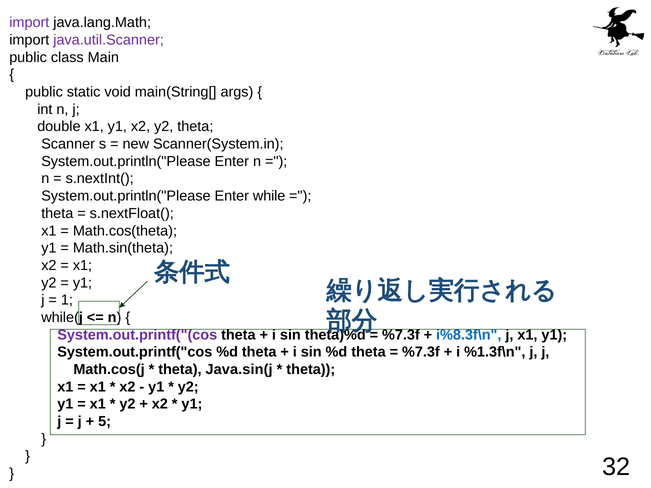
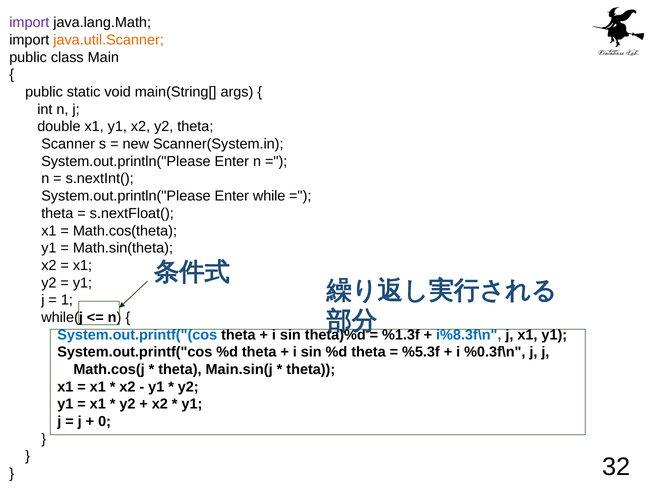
java.util.Scanner colour: purple -> orange (109, 40)
System.out.printf("(cos colour: purple -> blue (137, 335)
%7.3f: %7.3f -> %1.3f (401, 335)
%7.3f: %7.3f -> %5.3f (421, 352)
%1.3f\n: %1.3f\n -> %0.3f\n (495, 352)
Java.sin(j: Java.sin(j -> Main.sin(j (239, 370)
5: 5 -> 0 (105, 422)
